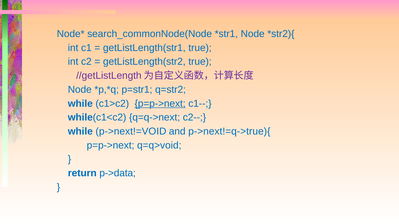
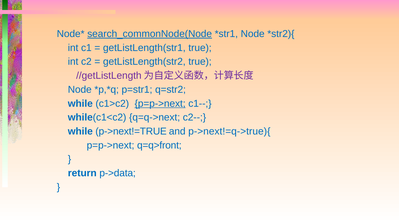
search_commonNode(Node underline: none -> present (150, 34)
p->next!=VOID: p->next!=VOID -> p->next!=TRUE (131, 132)
q=q>void: q=q>void -> q=q>front (159, 146)
